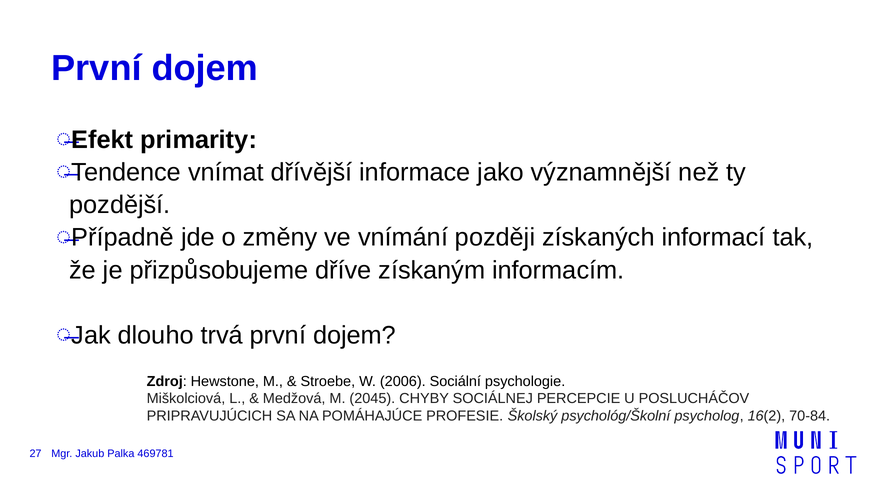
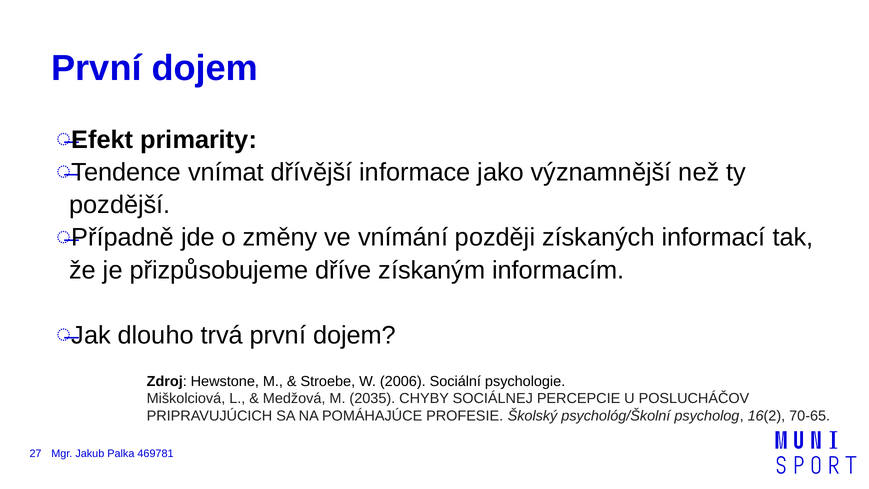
2045: 2045 -> 2035 (372, 398)
70-84: 70-84 -> 70-65 (810, 416)
